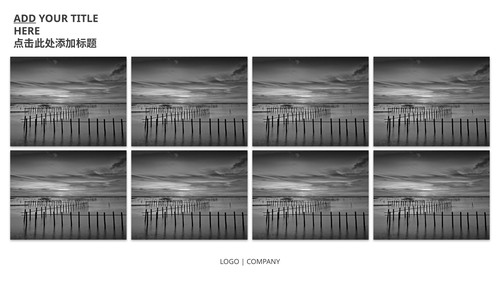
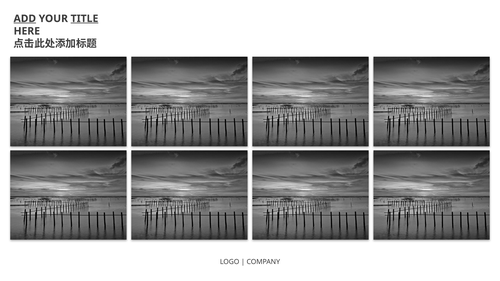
TITLE underline: none -> present (84, 19)
